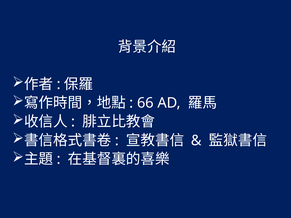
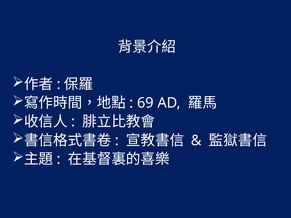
66: 66 -> 69 (145, 103)
